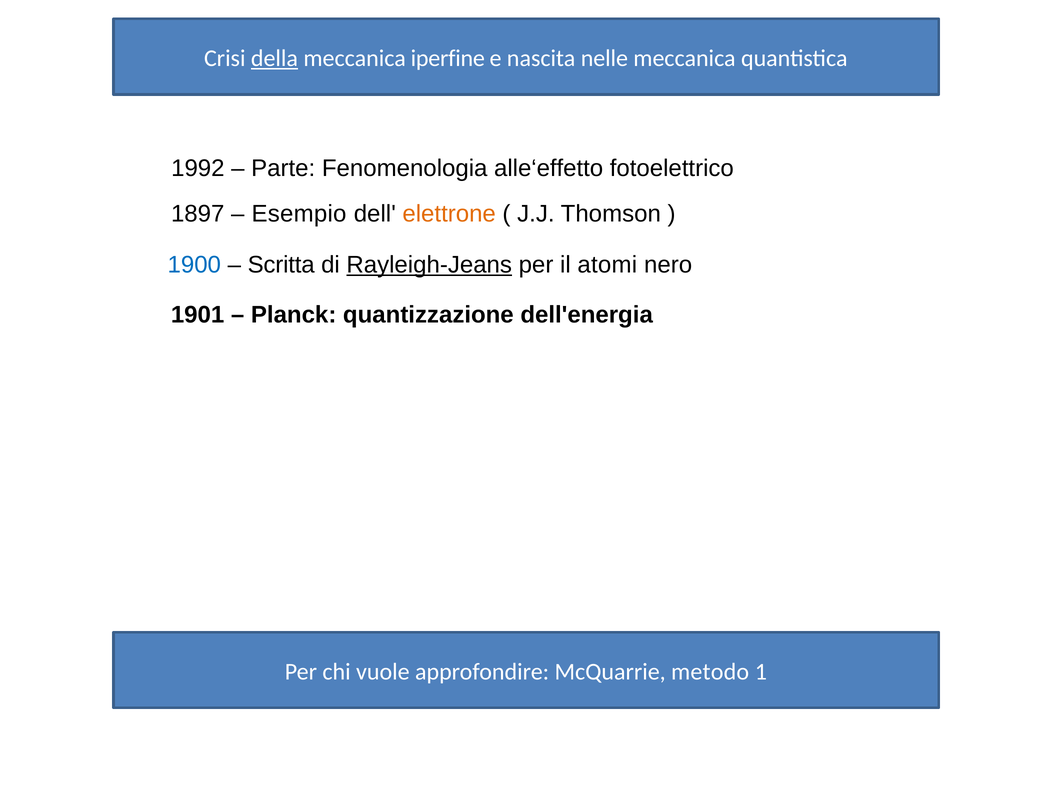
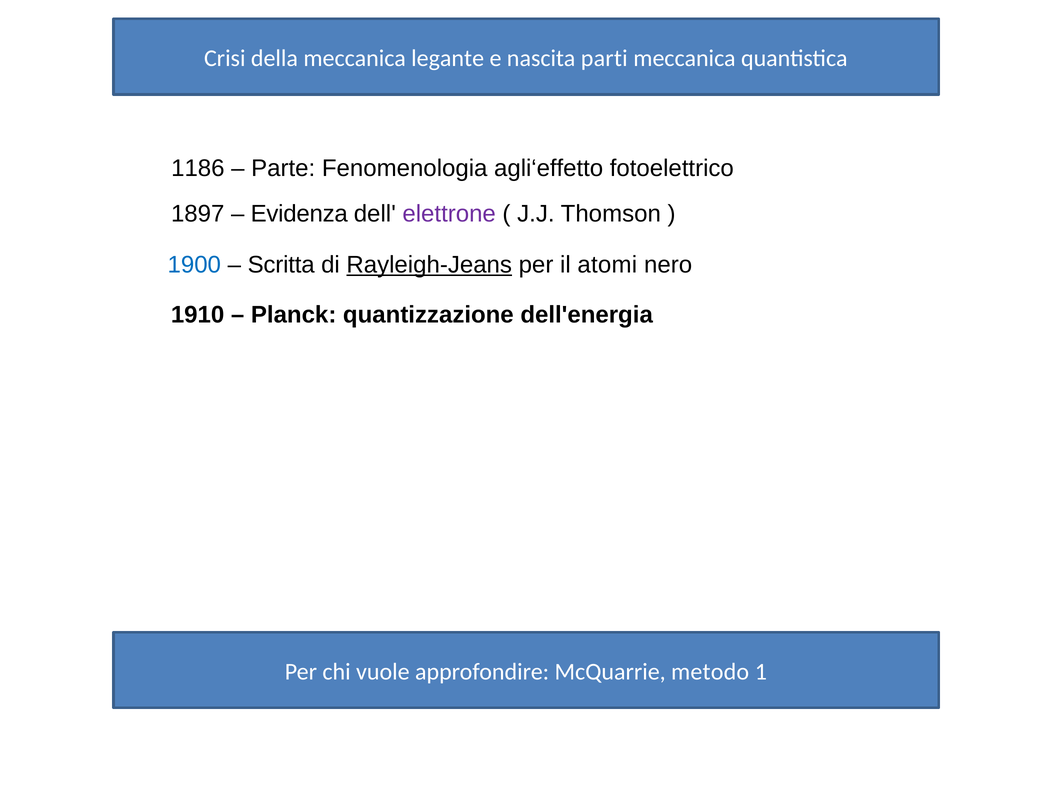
della underline: present -> none (274, 58)
iperfine: iperfine -> legante (448, 58)
nelle: nelle -> parti (604, 58)
1992: 1992 -> 1186 (198, 168)
alle‘effetto: alle‘effetto -> agli‘effetto (549, 168)
Esempio: Esempio -> Evidenza (299, 214)
elettrone colour: orange -> purple (449, 214)
1901: 1901 -> 1910 (198, 315)
